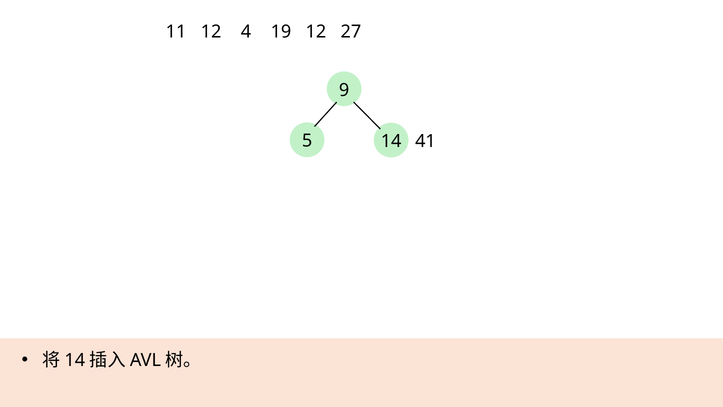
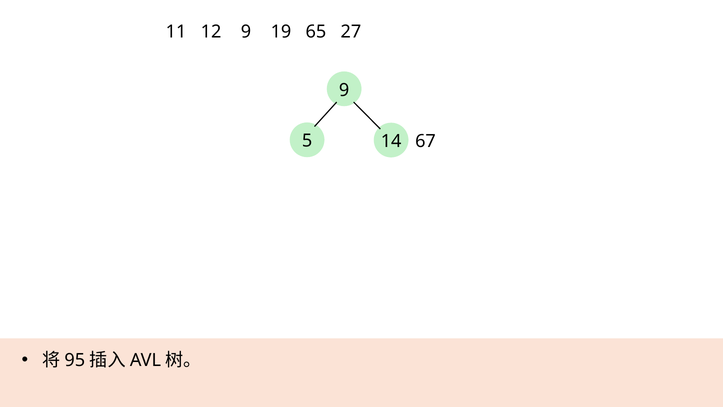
12 4: 4 -> 9 (246, 32)
19 12: 12 -> 65 (316, 32)
41: 41 -> 67 (425, 141)
14: 14 -> 95 (75, 360)
